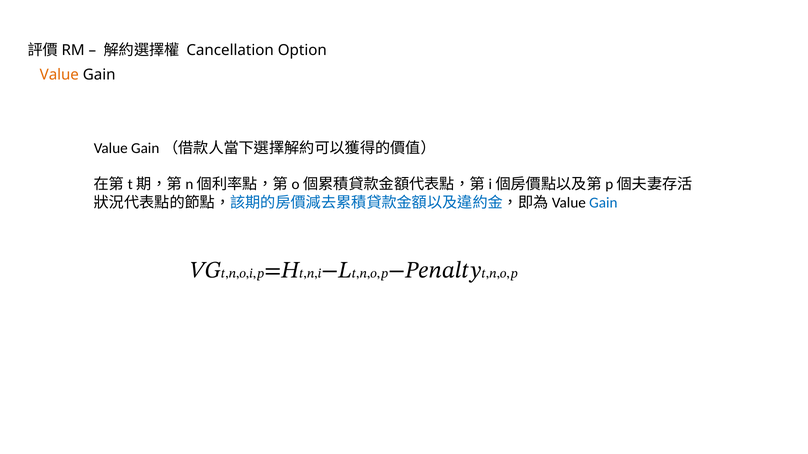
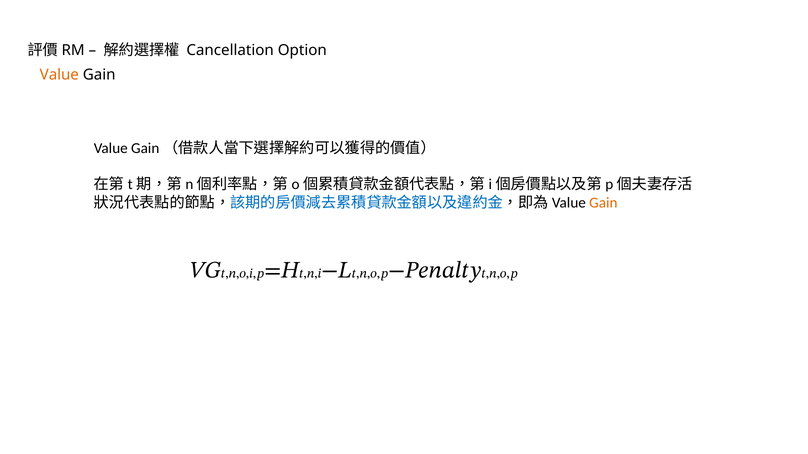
Gain colour: blue -> orange (603, 203)
